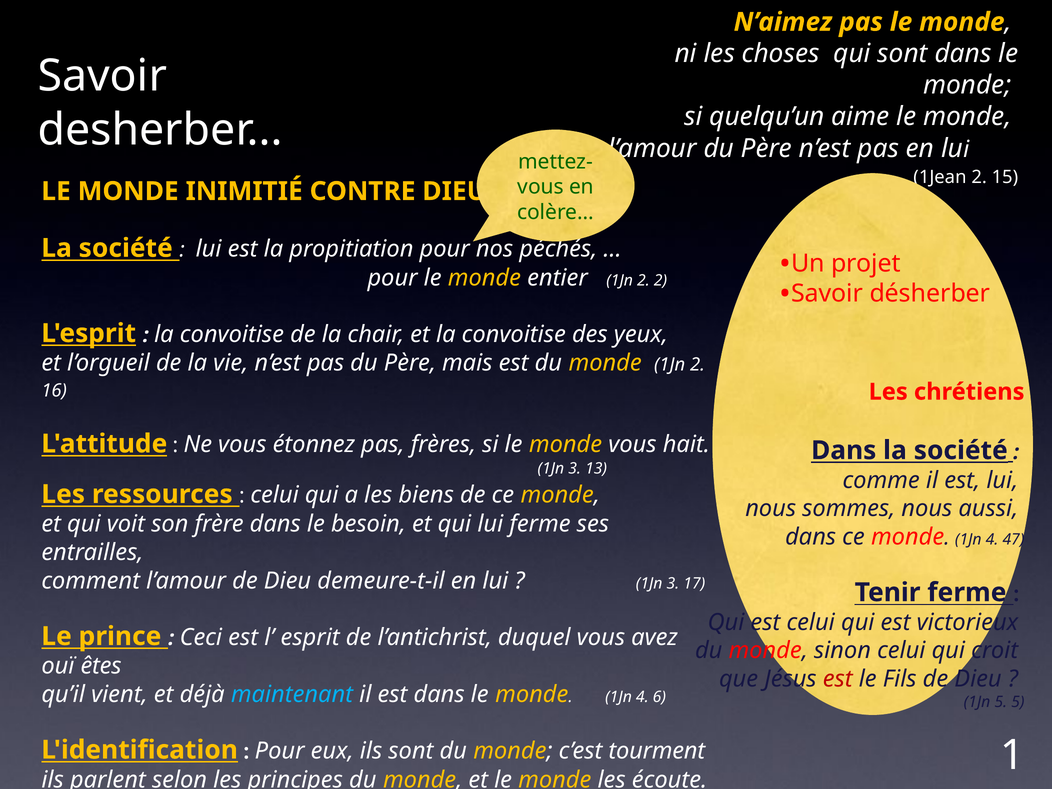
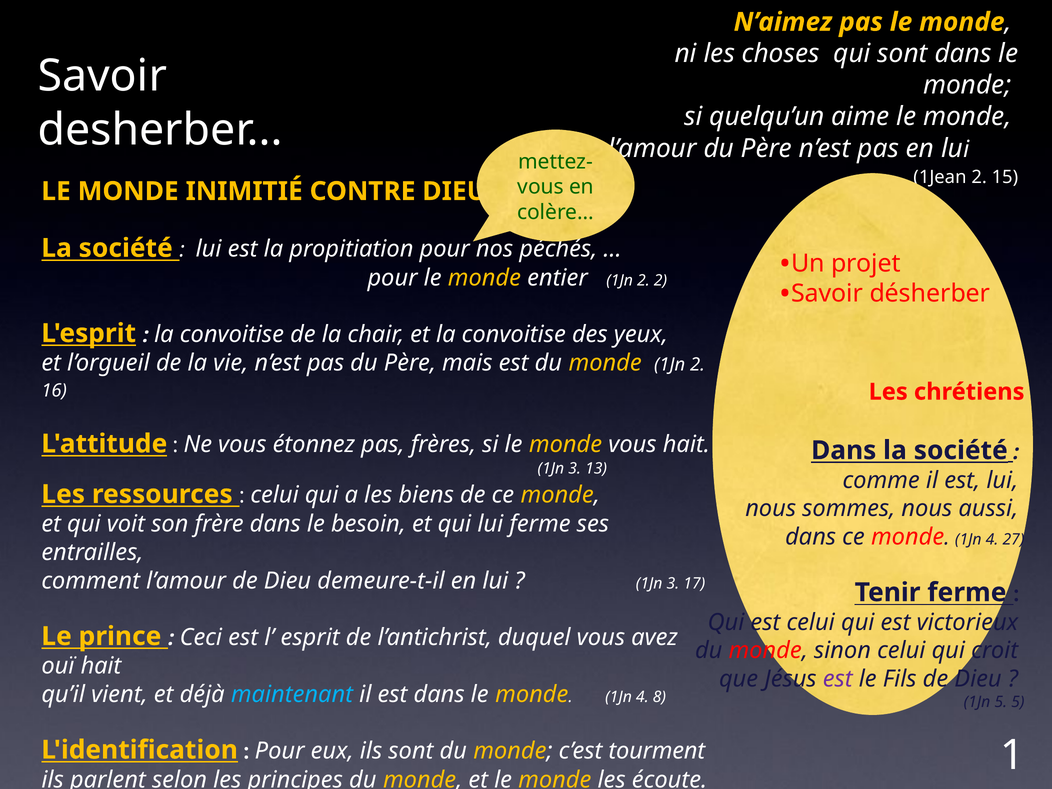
47: 47 -> 27 (1013, 540)
ouï êtes: êtes -> hait (101, 666)
est colour: red -> purple (838, 679)
4 6: 6 -> 8 (659, 697)
